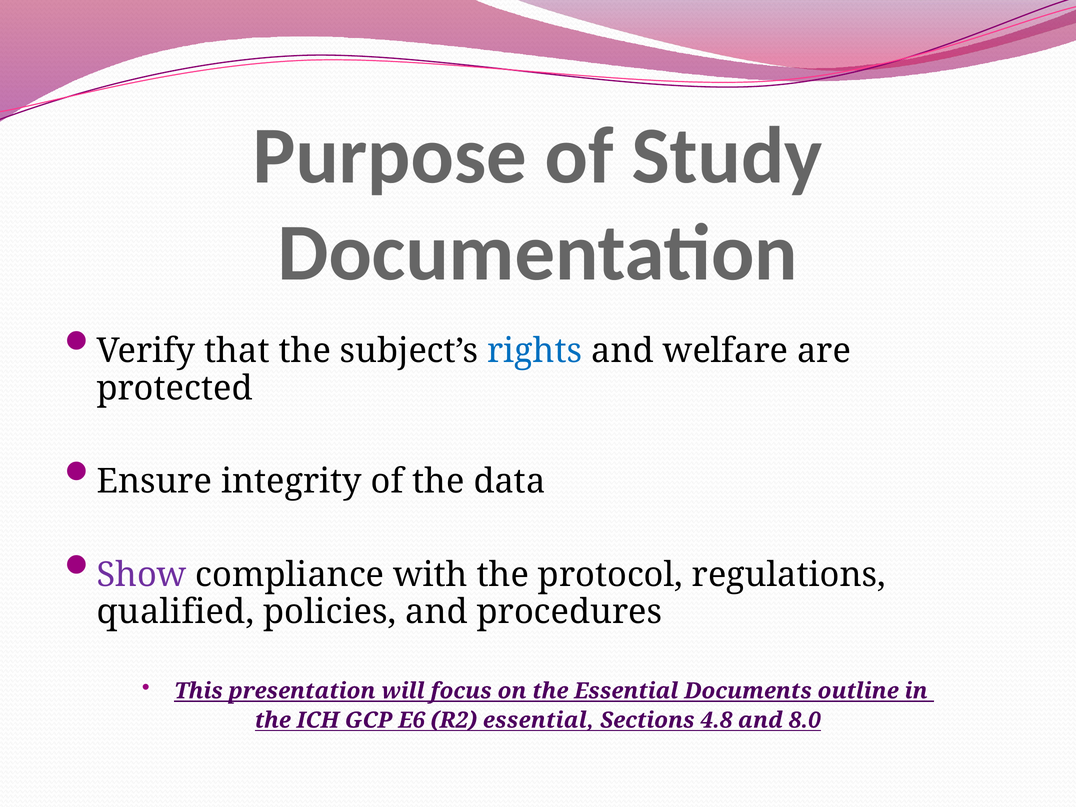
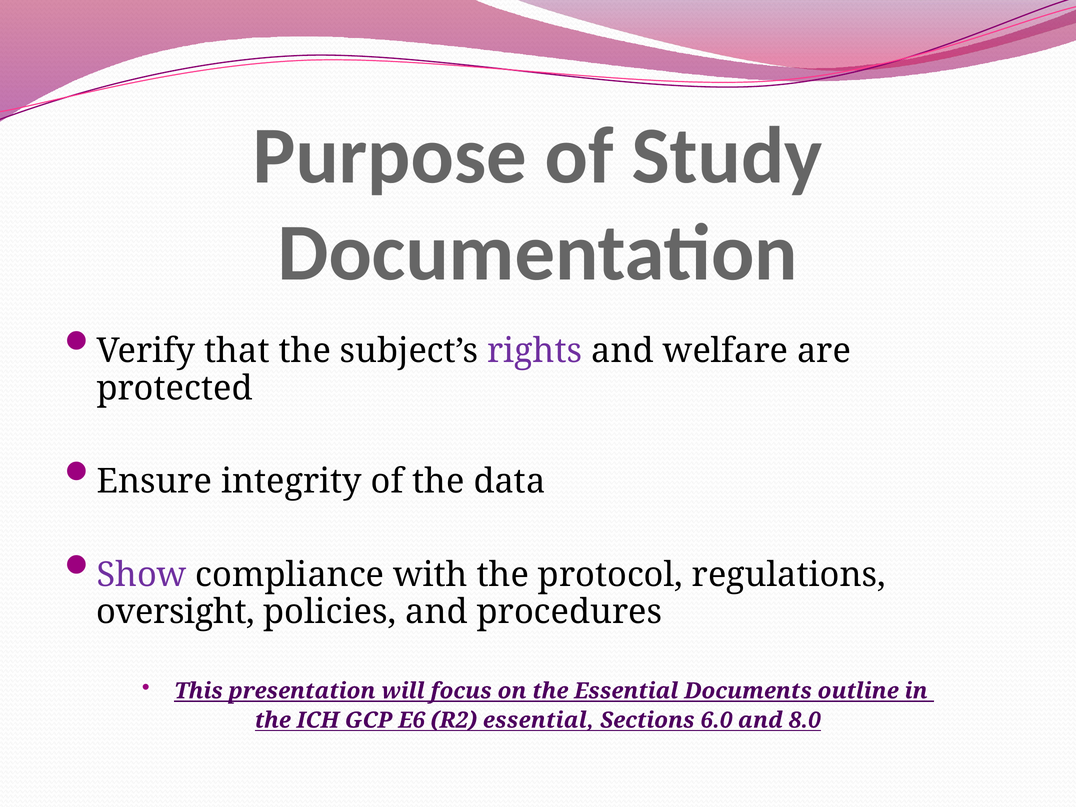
rights colour: blue -> purple (535, 351)
qualified: qualified -> oversight (176, 612)
4.8: 4.8 -> 6.0 (716, 720)
